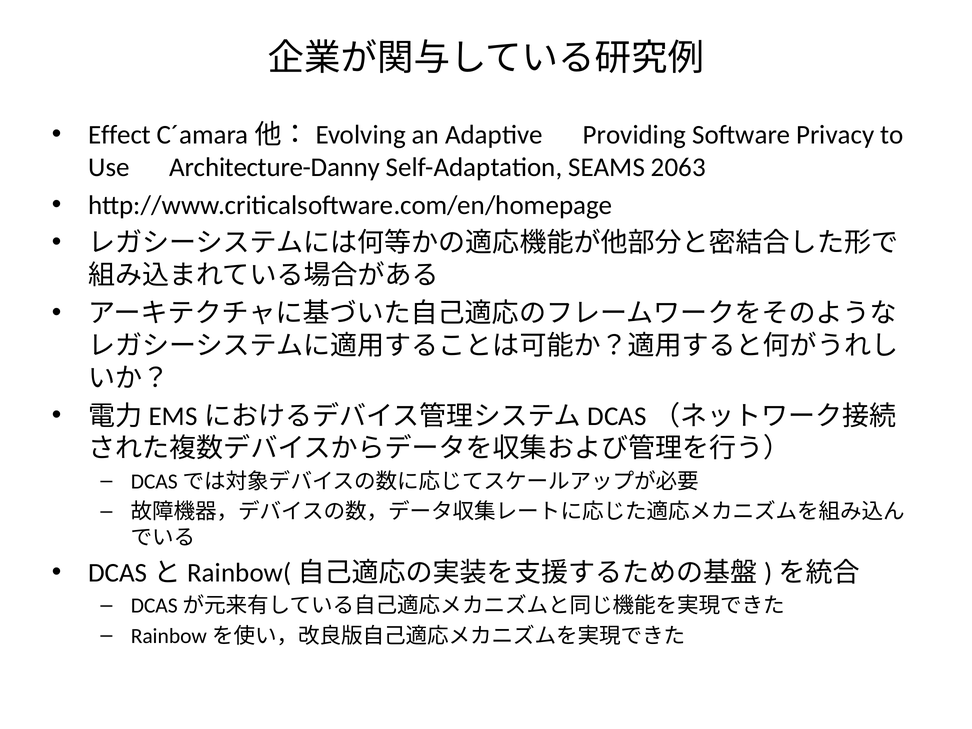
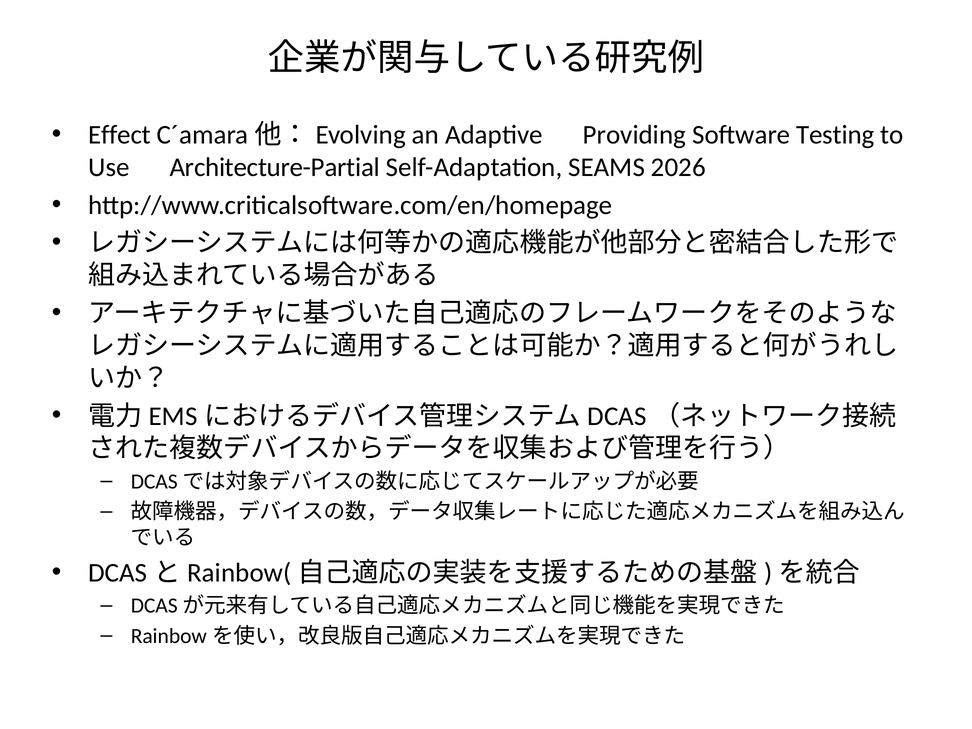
Privacy: Privacy -> Testing (835, 135)
Architecture-Danny: Architecture-Danny -> Architecture-Partial (275, 167)
2063: 2063 -> 2026 (678, 167)
